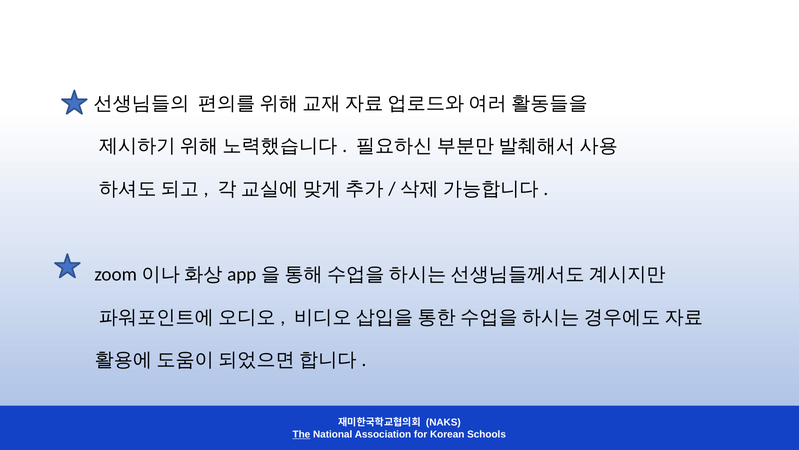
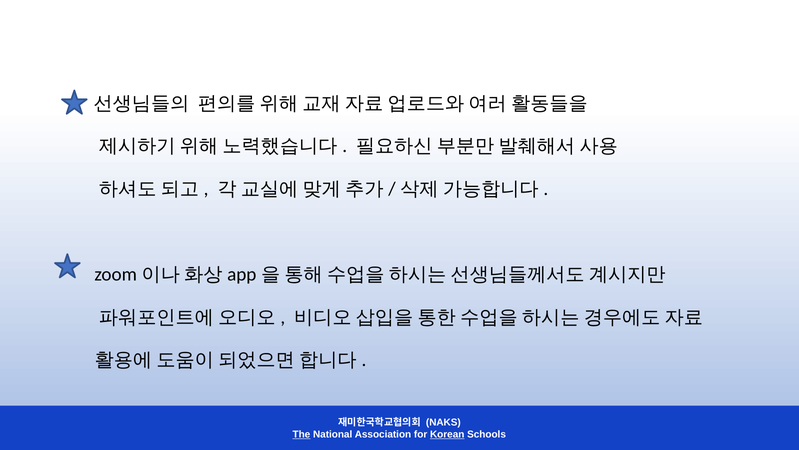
Korean underline: none -> present (447, 434)
